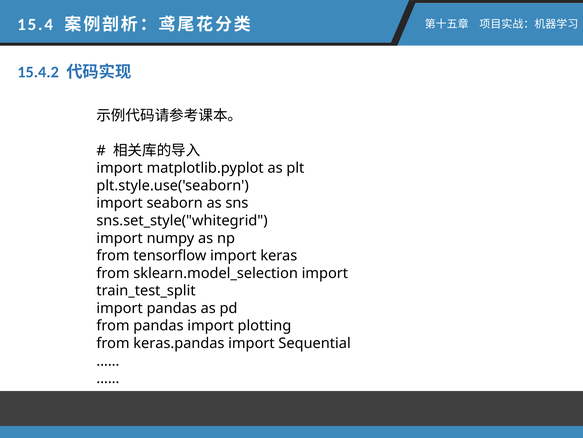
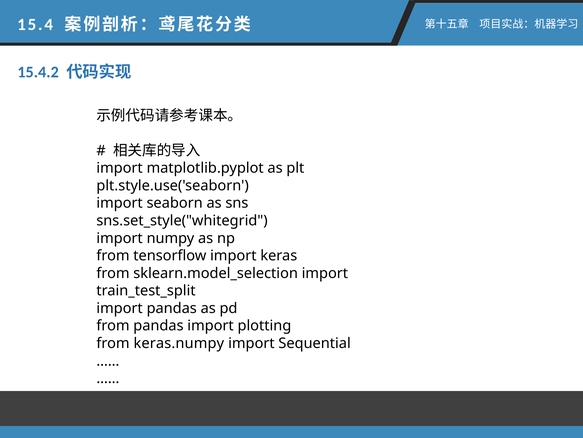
keras.pandas: keras.pandas -> keras.numpy (179, 343)
